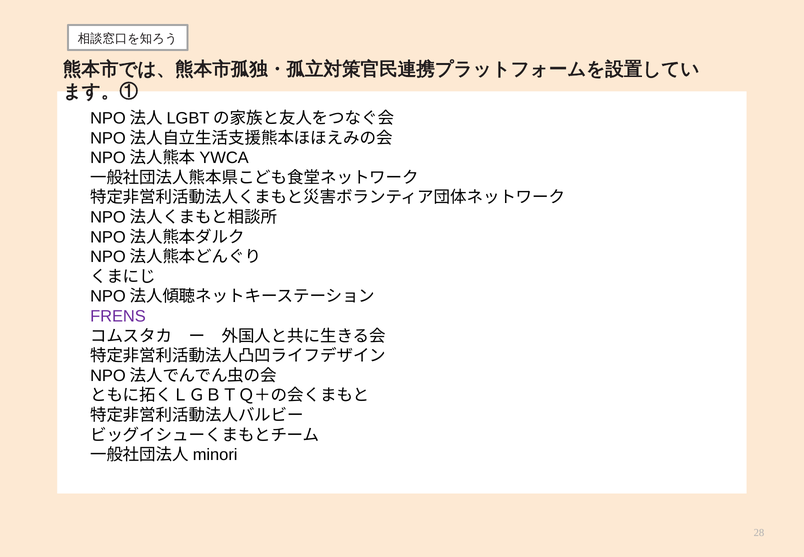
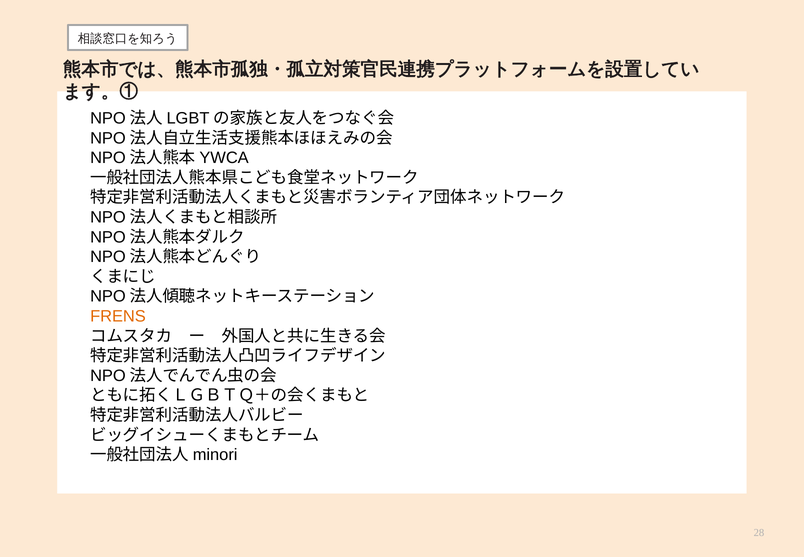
FRENS colour: purple -> orange (118, 316)
